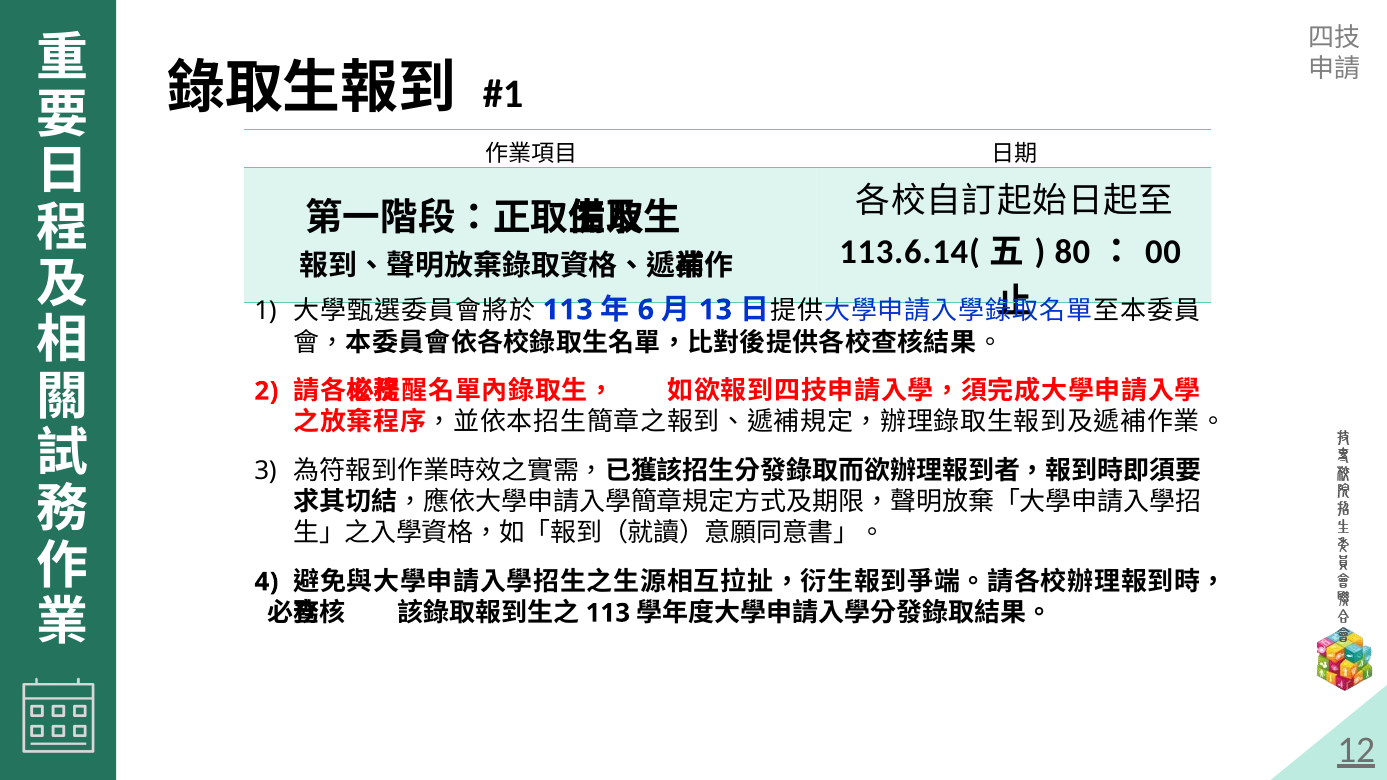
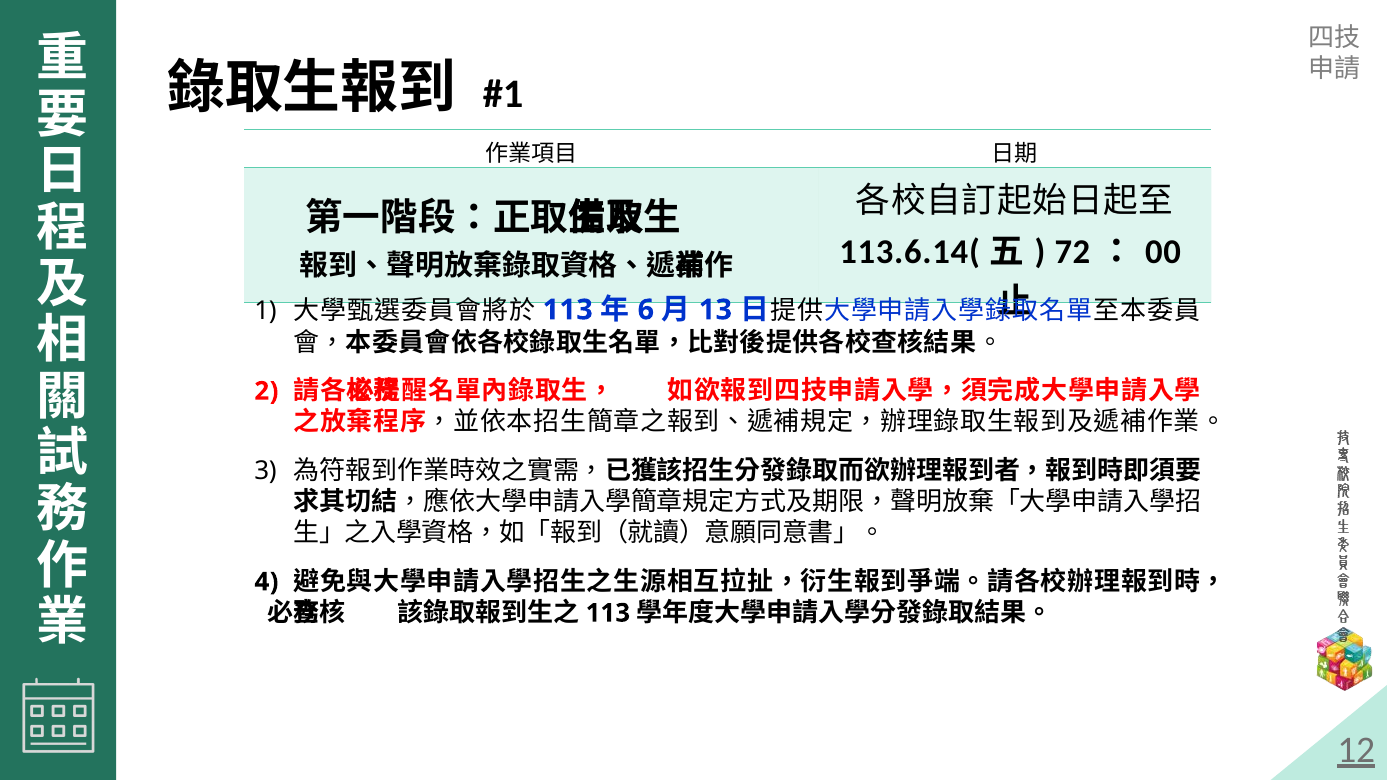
80: 80 -> 72 (1072, 252)
